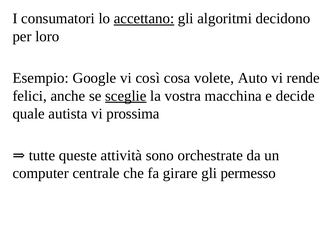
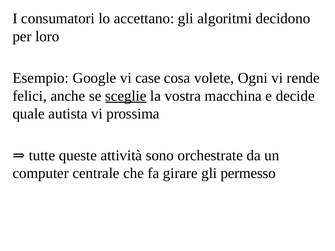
accettano underline: present -> none (144, 19)
così: così -> case (148, 78)
Auto: Auto -> Ogni (253, 78)
